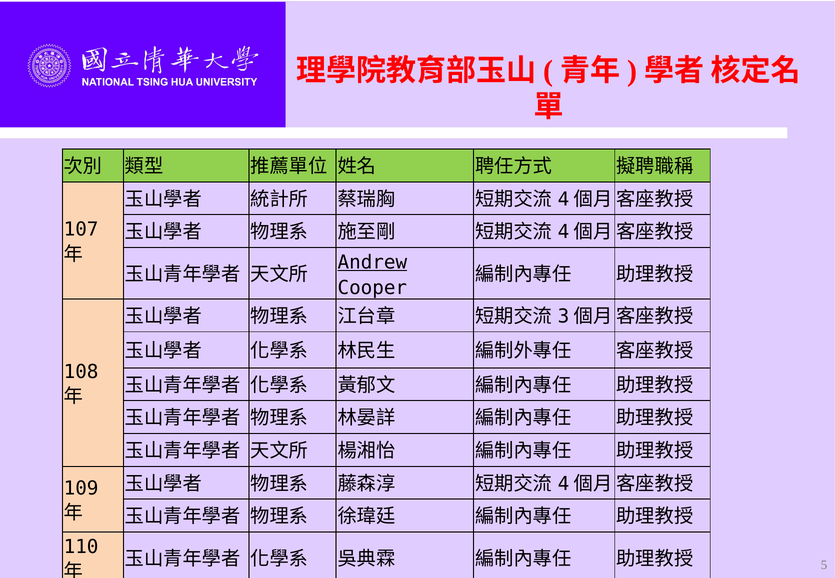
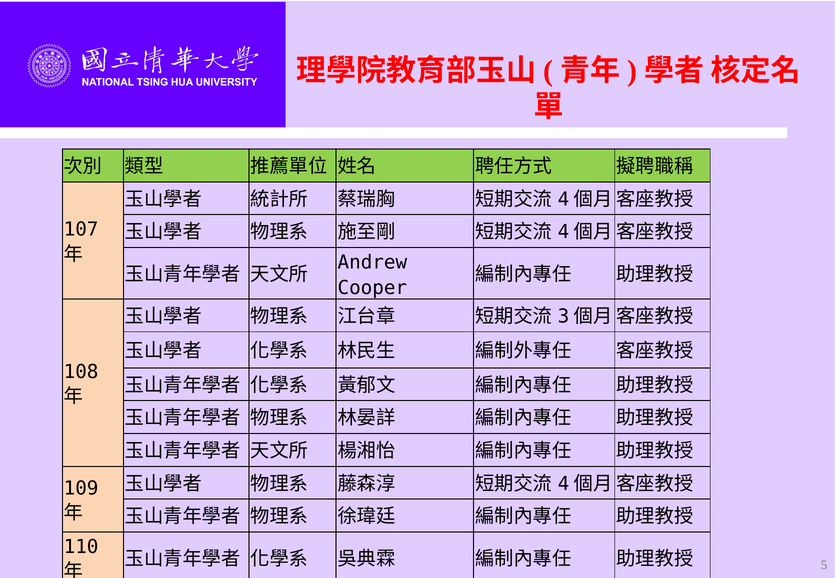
Andrew underline: present -> none (372, 262)
